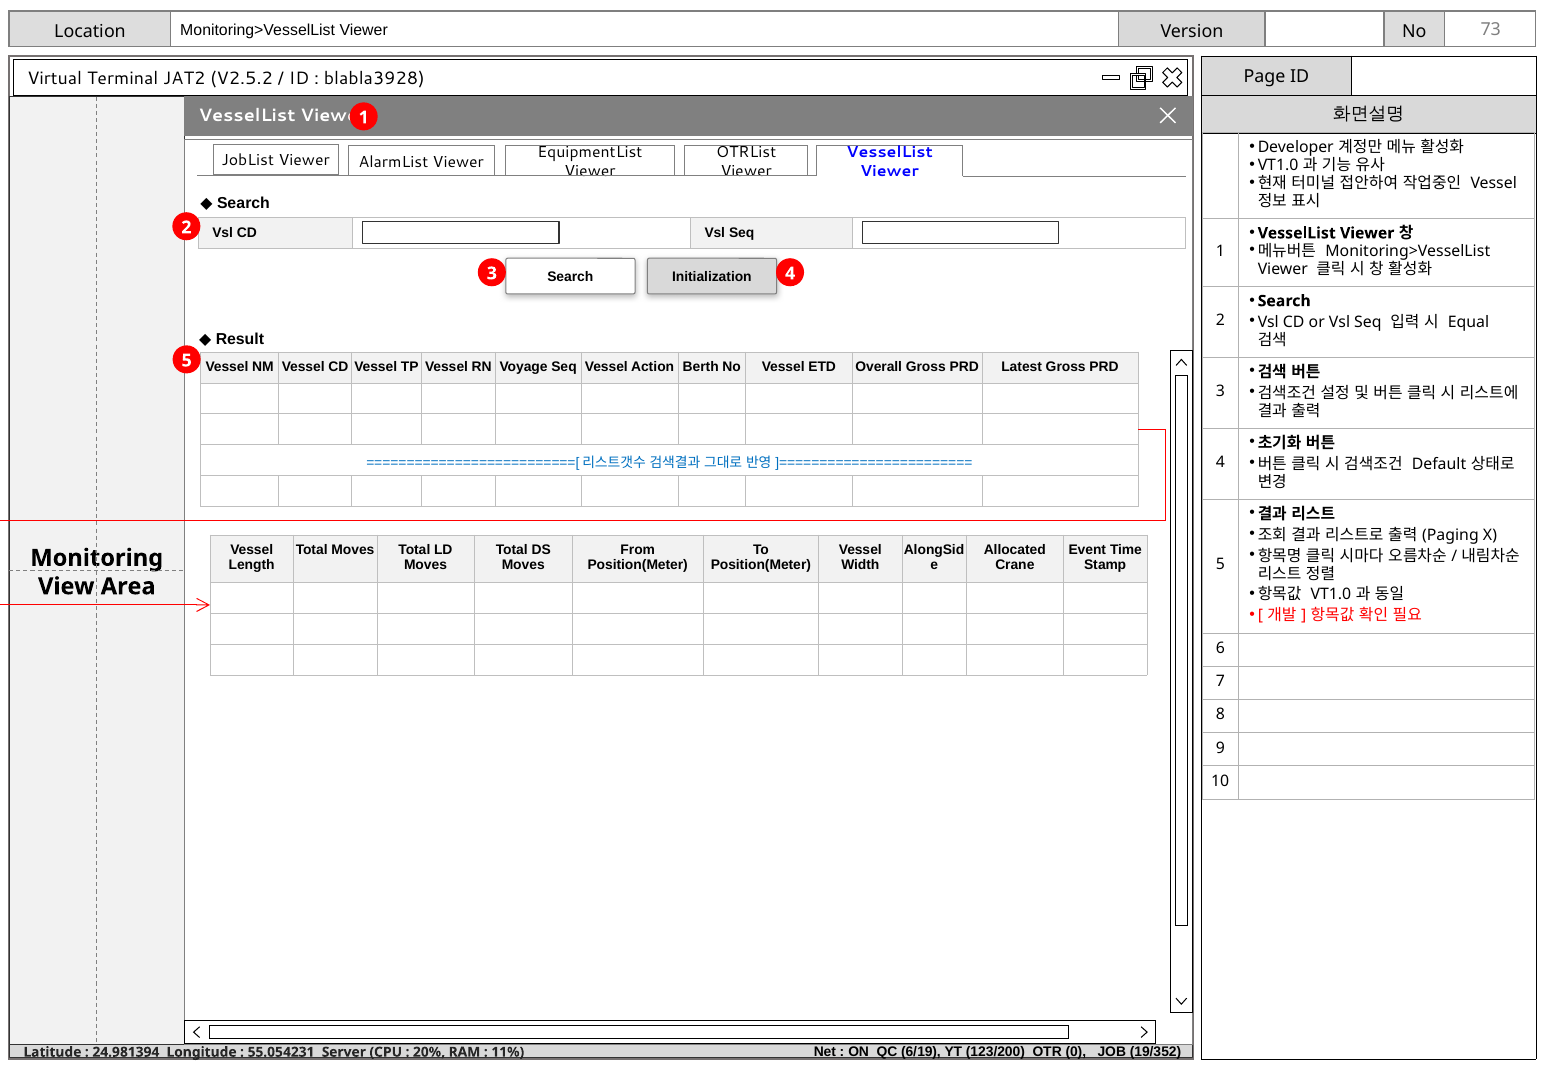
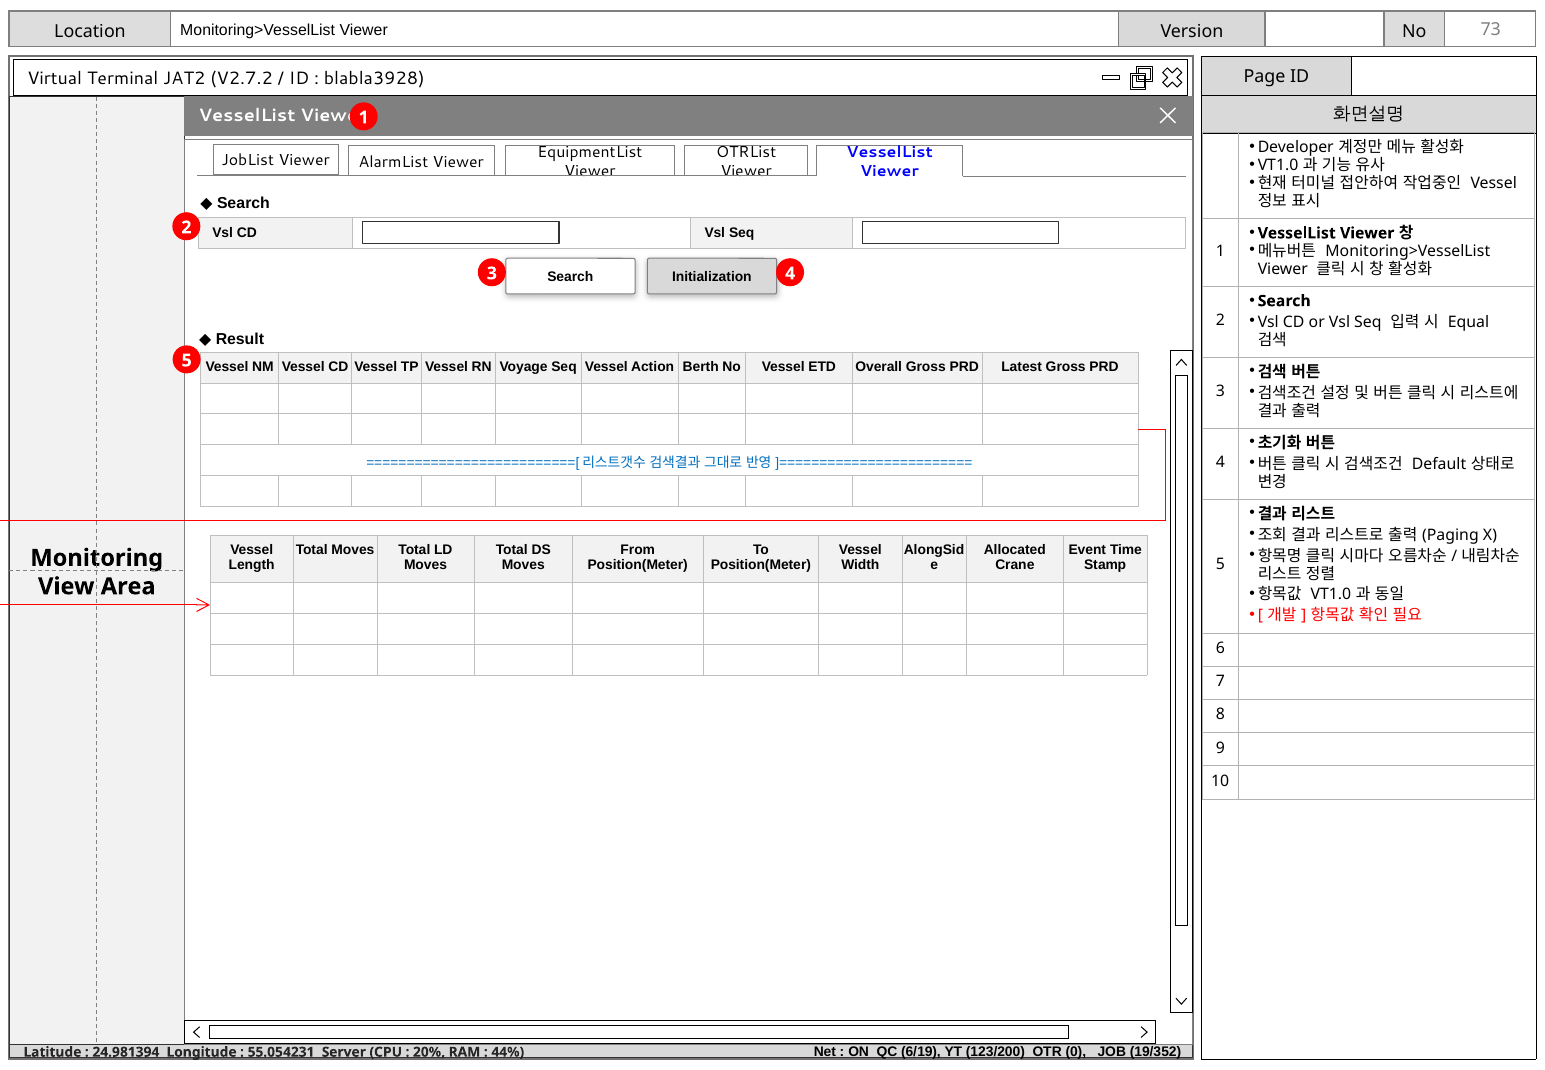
V2.5.2: V2.5.2 -> V2.7.2 (242, 78)
11%: 11% -> 44% (508, 1052)
